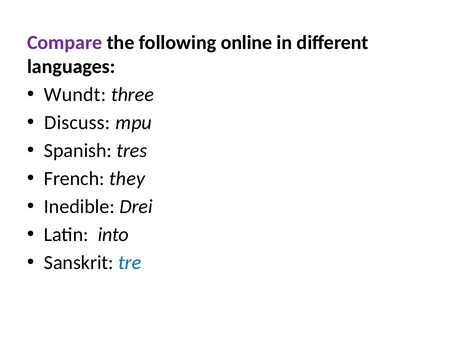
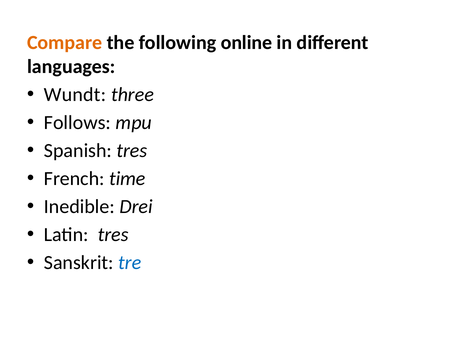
Compare colour: purple -> orange (65, 43)
Discuss: Discuss -> Follows (77, 123)
they: they -> time (127, 179)
Latin into: into -> tres (113, 235)
